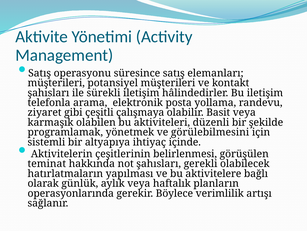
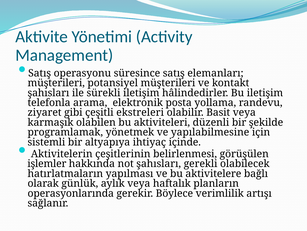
çalışmaya: çalışmaya -> ekstreleri (140, 112)
görülebilmesini: görülebilmesini -> yapılabilmesine (210, 132)
teminat: teminat -> işlemler (47, 163)
